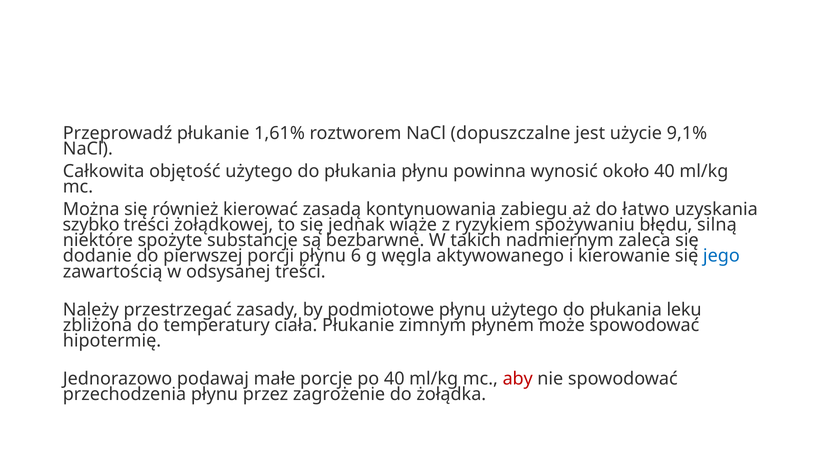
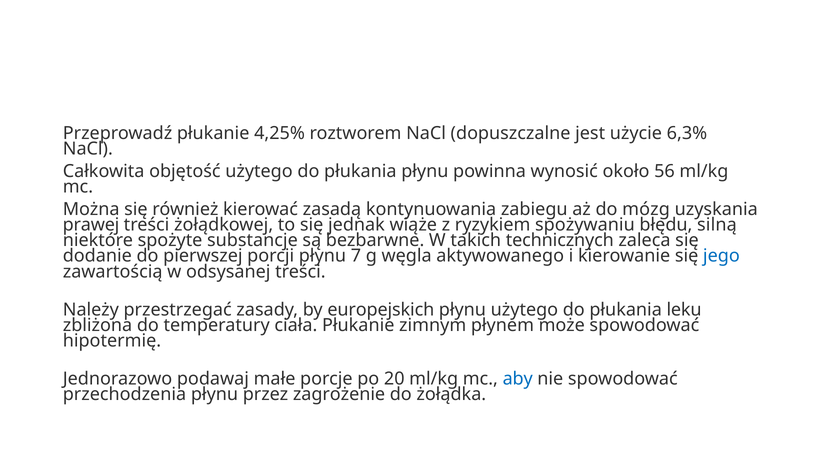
1,61%: 1,61% -> 4,25% (280, 133)
9,1%: 9,1% -> 6,3% (687, 133)
około 40: 40 -> 56 (664, 171)
łatwo: łatwo -> mózg (646, 209)
szybko: szybko -> prawej (91, 225)
nadmiernym: nadmiernym -> technicznych (560, 240)
6: 6 -> 7 (356, 256)
podmiotowe: podmiotowe -> europejskich (381, 309)
po 40: 40 -> 20 (394, 378)
aby colour: red -> blue (518, 378)
